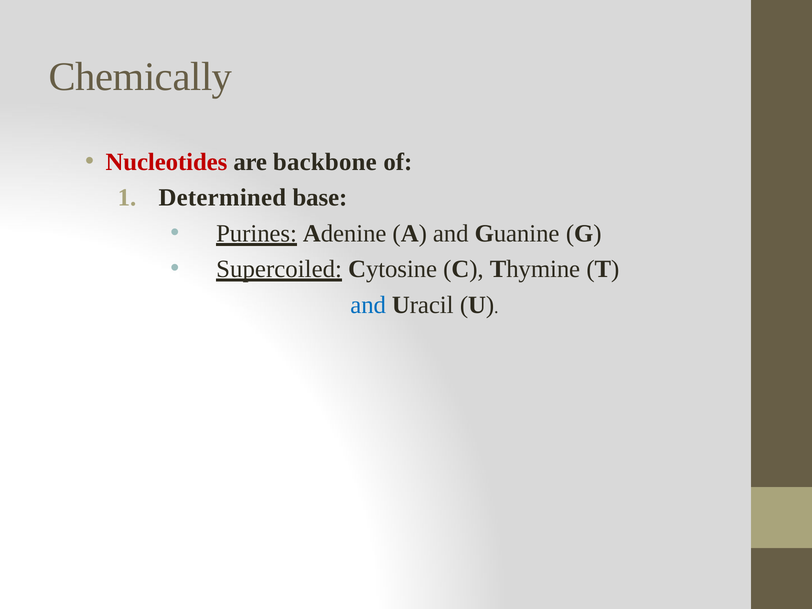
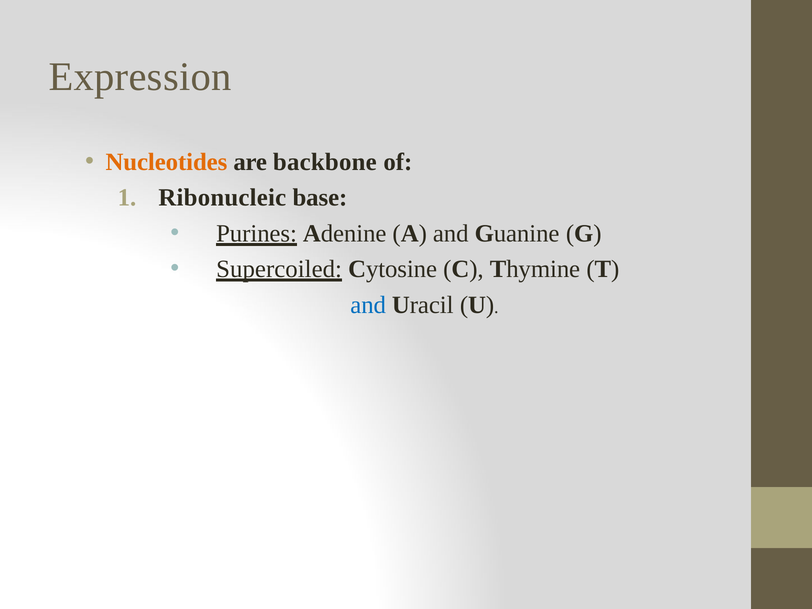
Chemically: Chemically -> Expression (140, 77)
Nucleotides colour: red -> orange (166, 162)
Determined: Determined -> Ribonucleic (222, 198)
